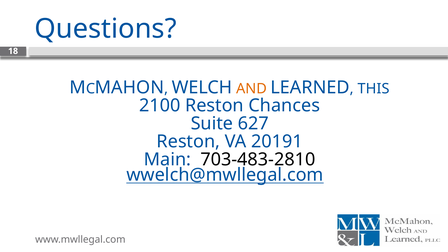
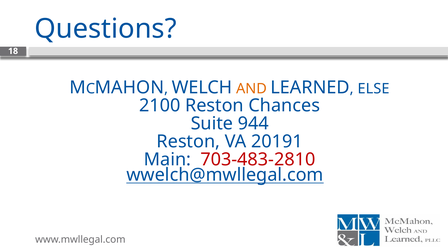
THIS: THIS -> ELSE (374, 89)
627: 627 -> 944 (253, 124)
703-483-2810 colour: black -> red (258, 160)
